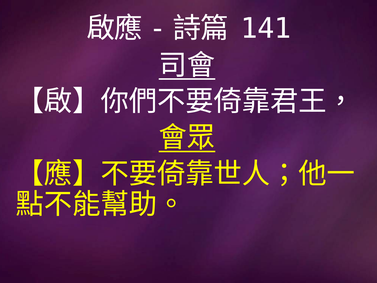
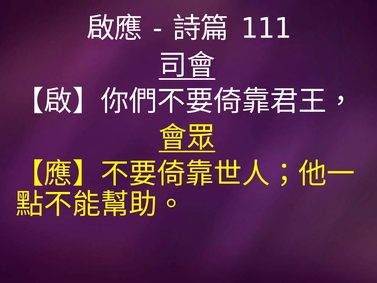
141: 141 -> 111 (266, 28)
